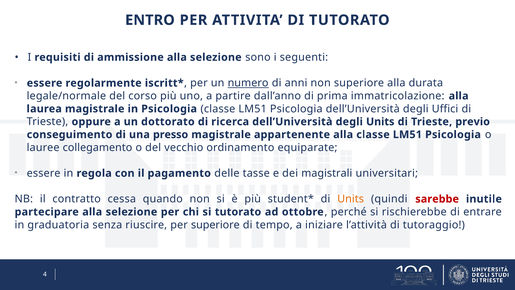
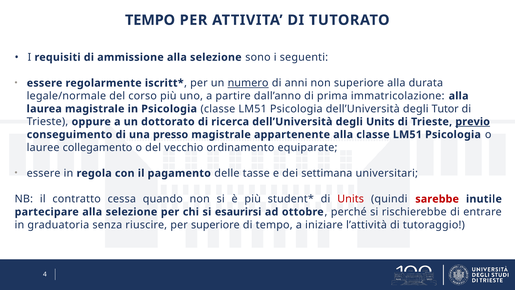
ENTRO: ENTRO -> TEMPO (150, 20)
Uffici: Uffici -> Tutor (445, 109)
previo underline: none -> present (473, 122)
magistrali: magistrali -> settimana (327, 173)
Units colour: orange -> red (351, 199)
si tutorato: tutorato -> esaurirsi (238, 212)
